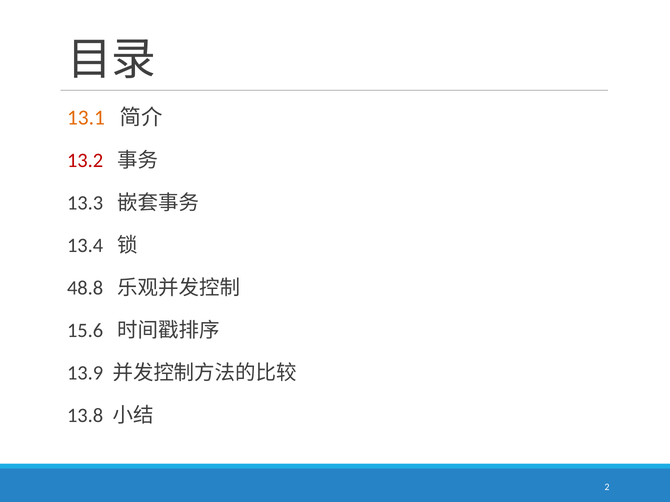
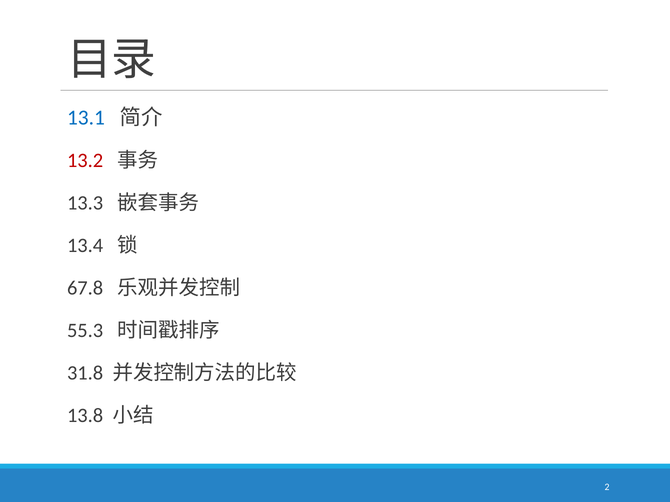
13.1 colour: orange -> blue (86, 118)
48.8: 48.8 -> 67.8 (85, 288)
15.6: 15.6 -> 55.3 (85, 331)
13.9: 13.9 -> 31.8 (85, 373)
